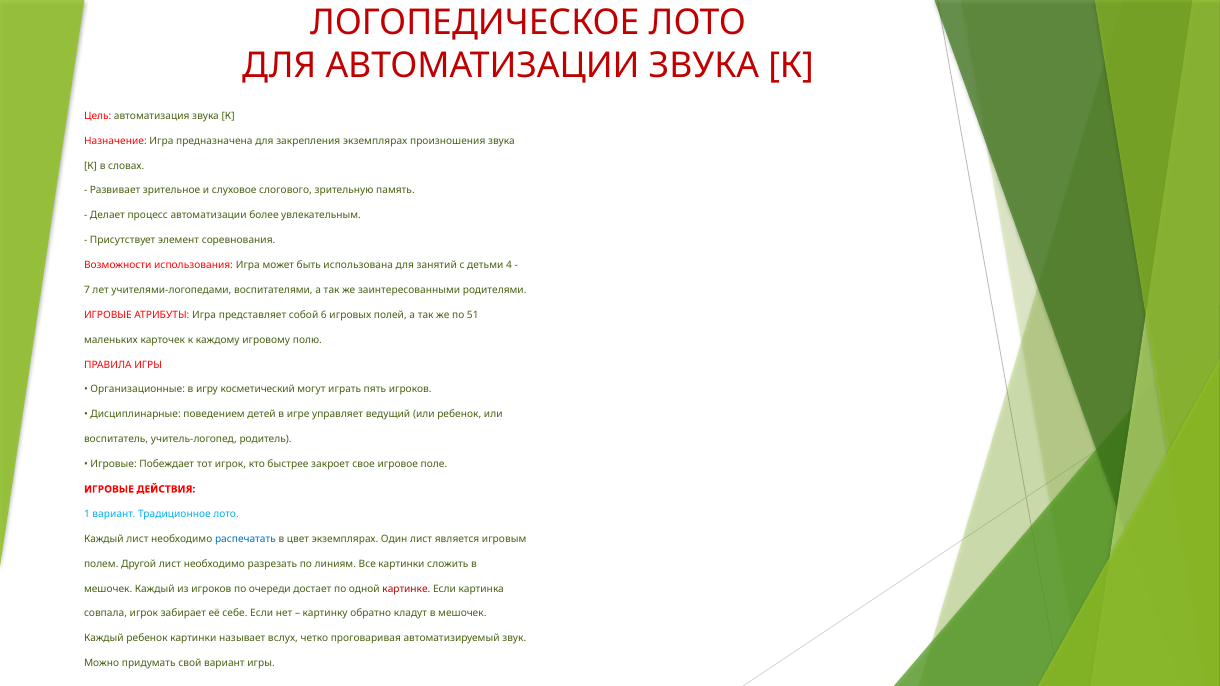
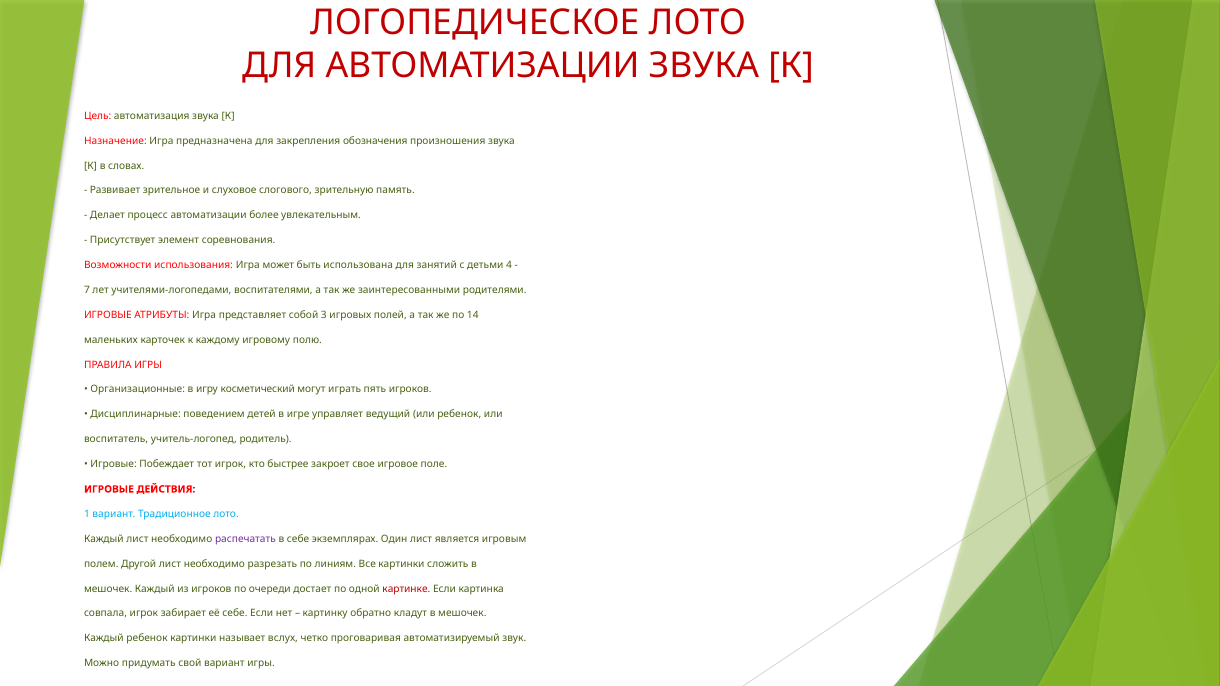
закрепления экземплярах: экземплярах -> обозначения (375, 141)
6: 6 -> 3 (324, 315)
51: 51 -> 14 (473, 315)
распечатать colour: blue -> purple (245, 539)
в цвет: цвет -> себе (298, 539)
